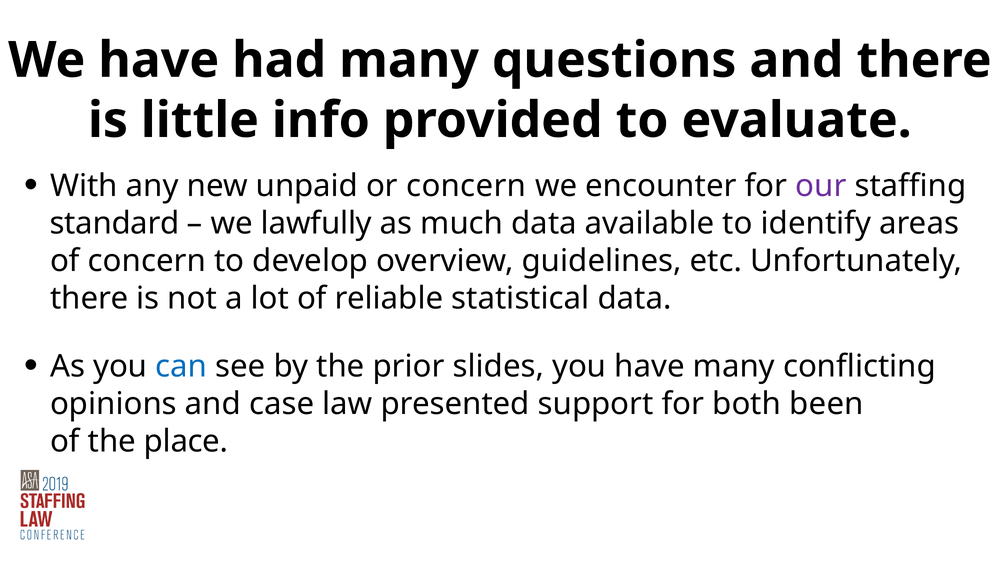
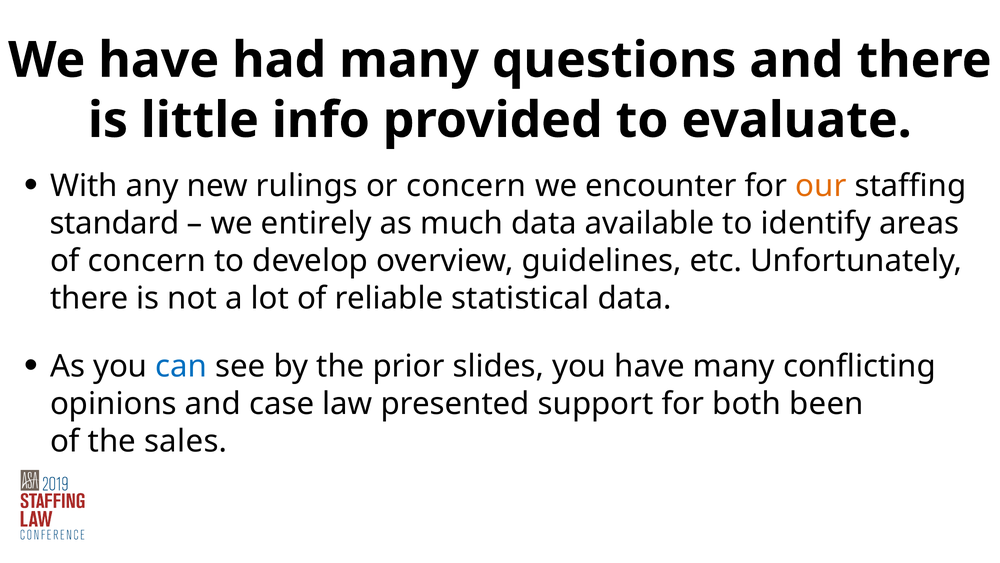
unpaid: unpaid -> rulings (307, 186)
our colour: purple -> orange (821, 186)
lawfully: lawfully -> entirely (316, 223)
place: place -> sales (186, 441)
